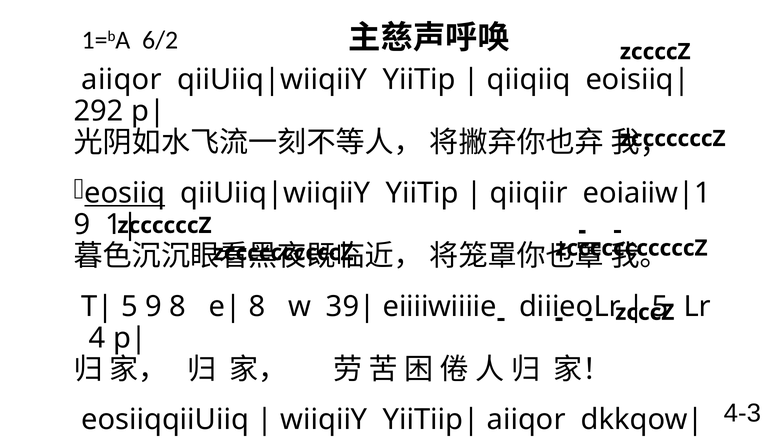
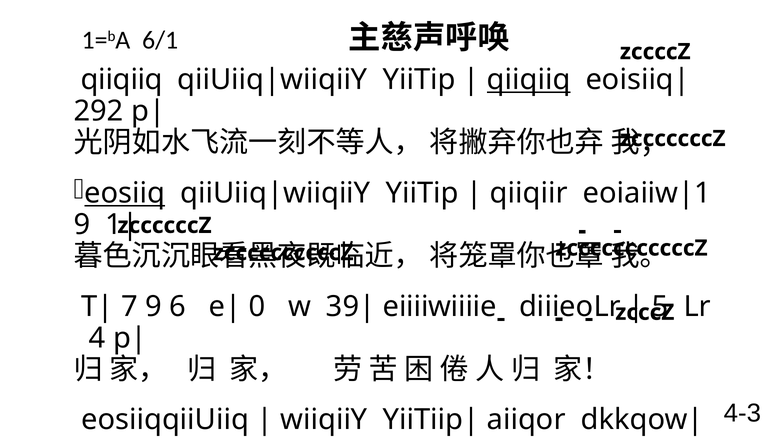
6/2: 6/2 -> 6/1 (160, 40)
aiiqor: aiiqor -> qiiqiiq (122, 80)
qiiqiiq underline: none -> present (529, 80)
5: 5 -> 7 (129, 306)
9 8: 8 -> 6 (178, 306)
8: 8 -> 0 (257, 306)
